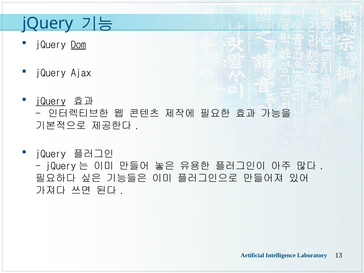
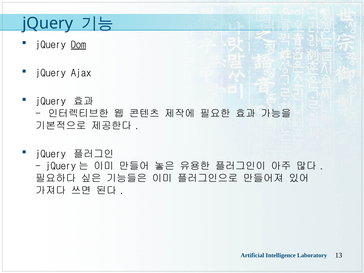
jQuery underline: present -> none (51, 101)
